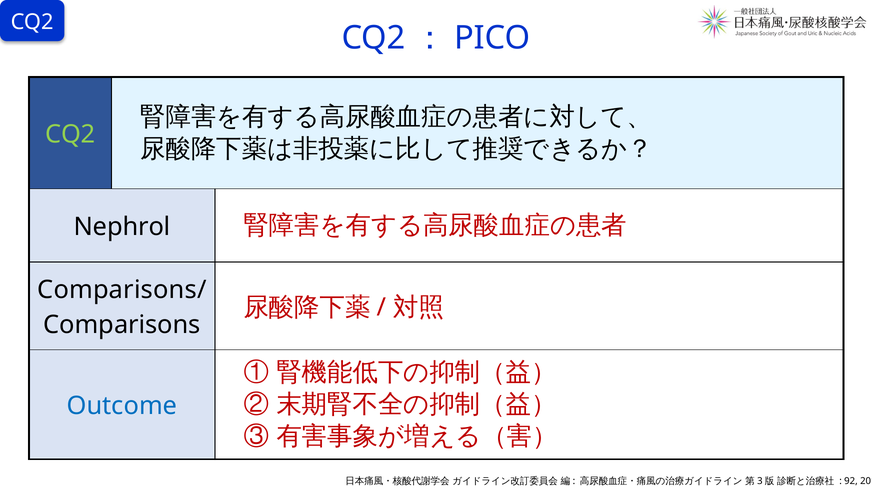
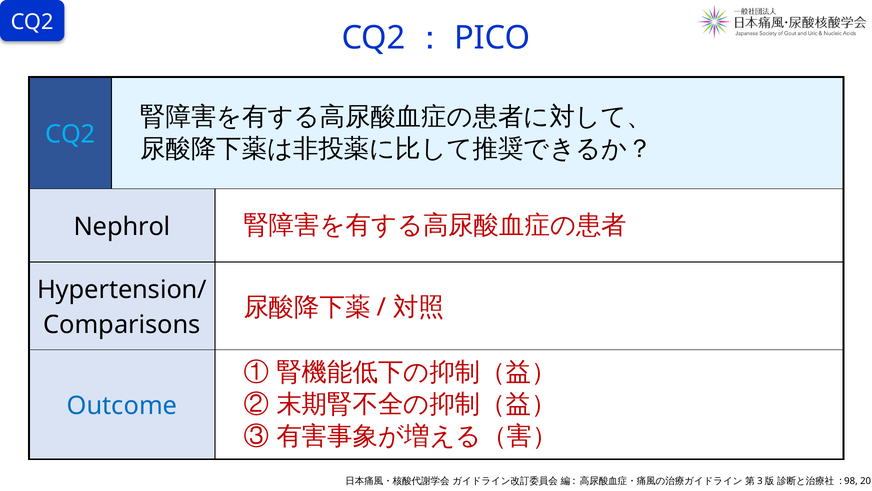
CQ2 colour: light green -> light blue (70, 134)
Comparisons/: Comparisons/ -> Hypertension/ (122, 290)
92: 92 -> 98 (851, 481)
